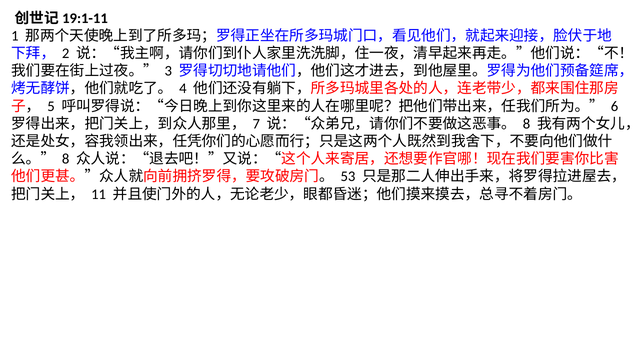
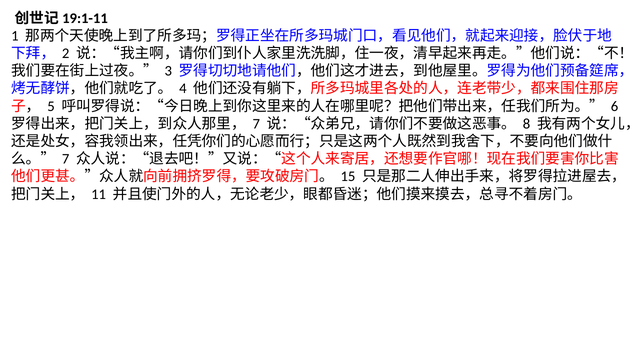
8: 8 -> 7 (66, 159)
53: 53 -> 15 (348, 177)
